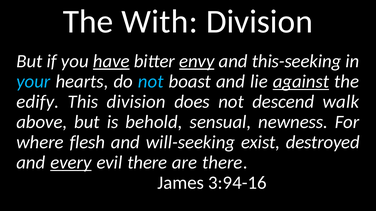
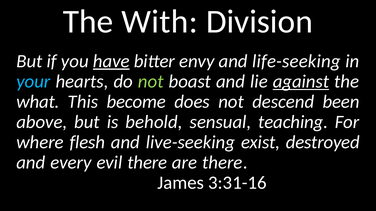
envy underline: present -> none (197, 61)
this-seeking: this-seeking -> life-seeking (296, 61)
not colour: light blue -> light green (151, 82)
edify: edify -> what (38, 102)
This division: division -> become (136, 102)
walk: walk -> been (341, 102)
newness: newness -> teaching (293, 122)
will-seeking: will-seeking -> live-seeking (190, 143)
every underline: present -> none (71, 163)
3:94-16: 3:94-16 -> 3:31-16 (237, 183)
